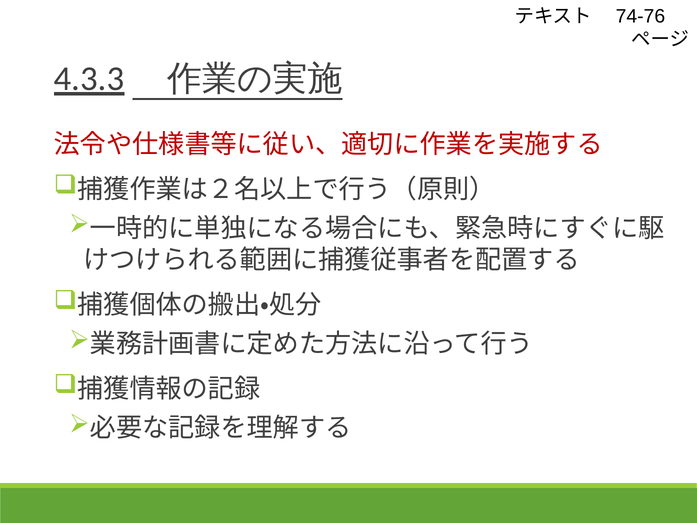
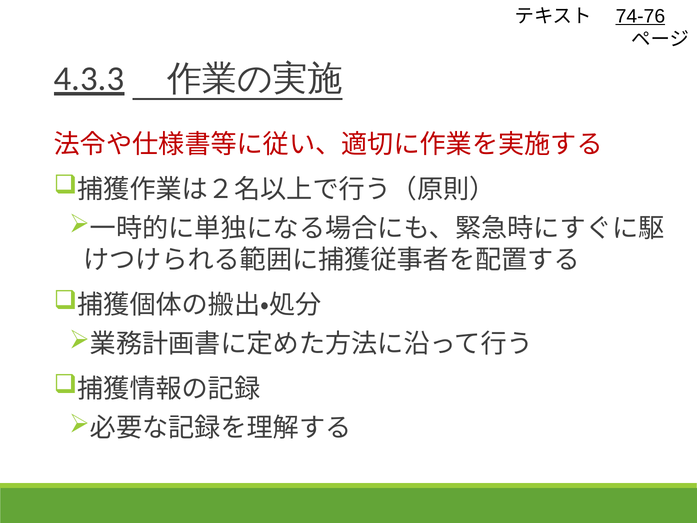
74-76 underline: none -> present (640, 16)
